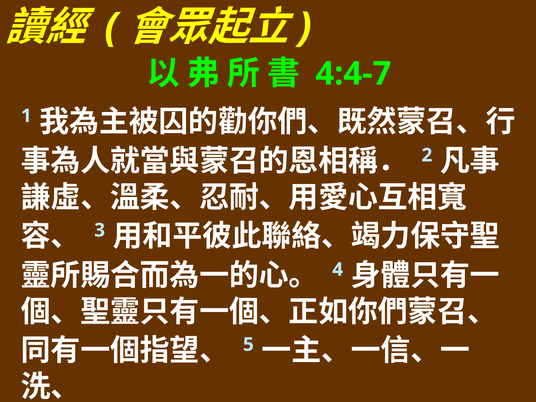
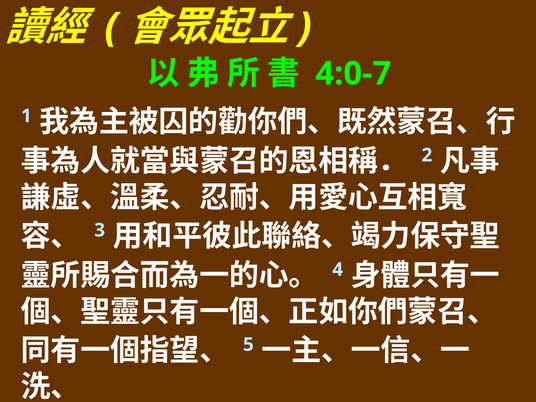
4:4-7: 4:4-7 -> 4:0-7 (353, 74)
